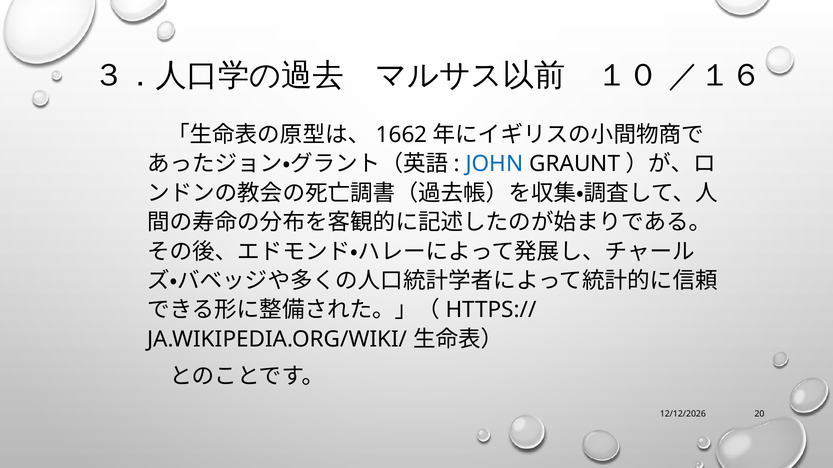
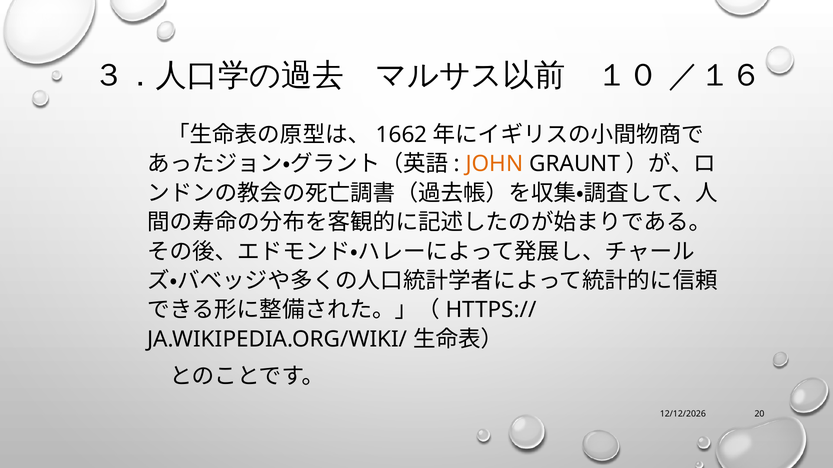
JOHN colour: blue -> orange (494, 164)
